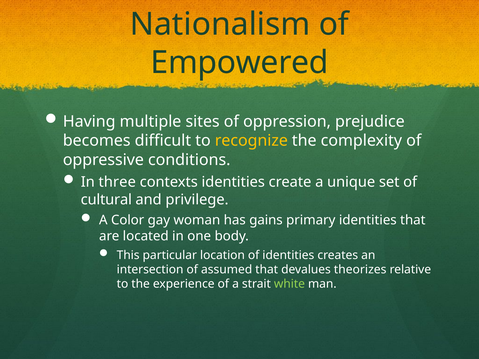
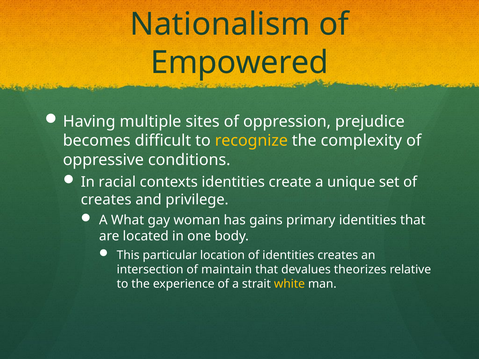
three: three -> racial (117, 182)
cultural: cultural -> creates (106, 200)
Color: Color -> What (128, 220)
assumed: assumed -> maintain (227, 270)
white colour: light green -> yellow (289, 284)
